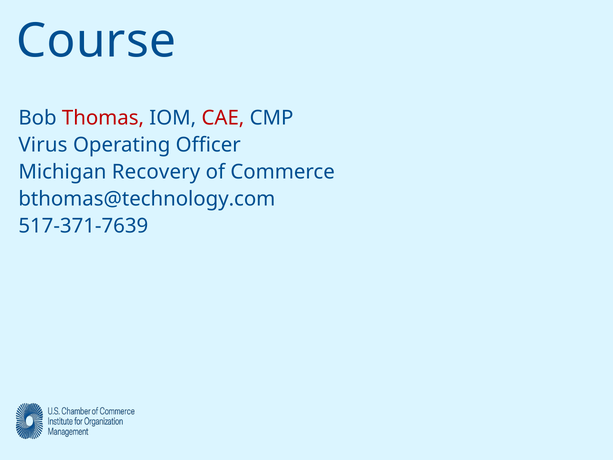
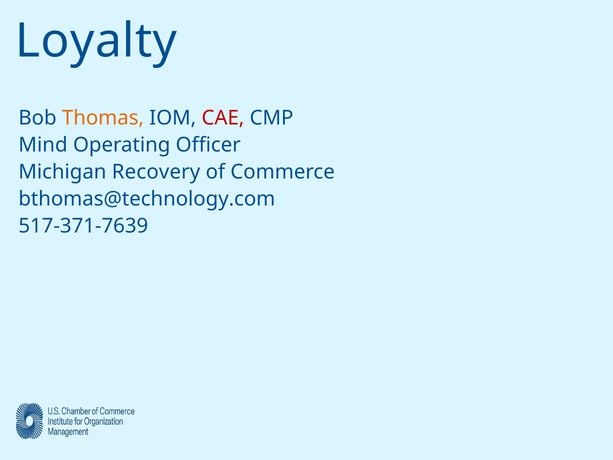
Course: Course -> Loyalty (96, 41)
Thomas colour: red -> orange (103, 118)
Virus: Virus -> Mind (43, 145)
